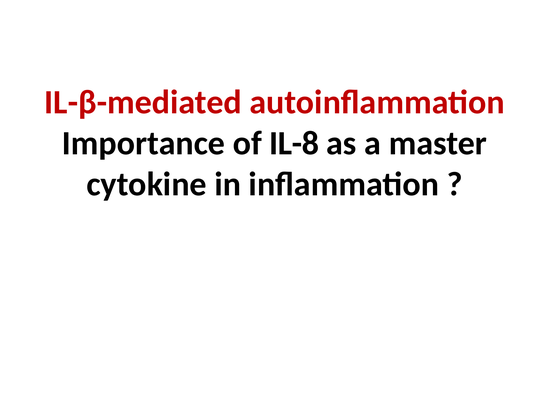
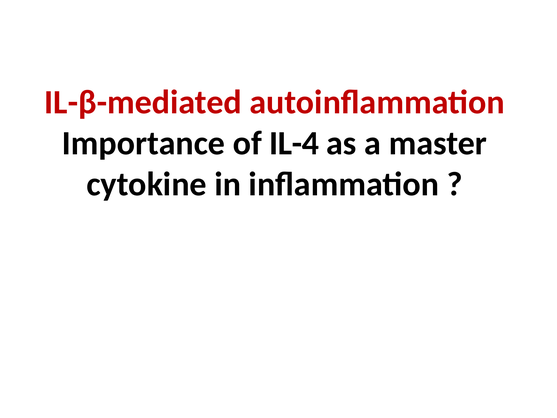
IL-8: IL-8 -> IL-4 (294, 143)
